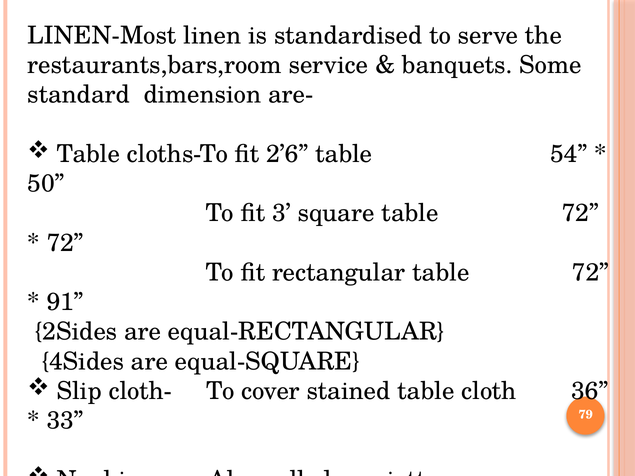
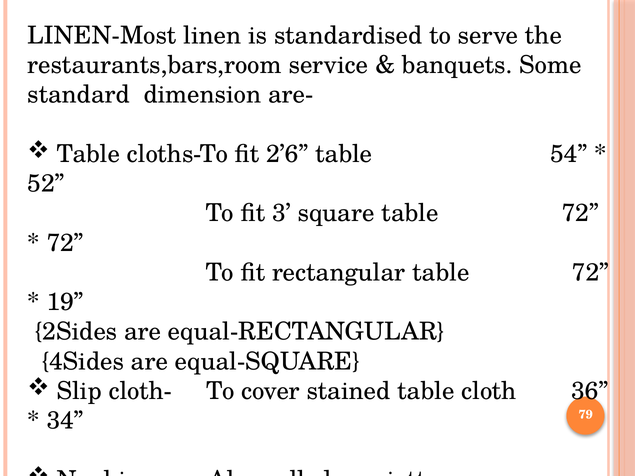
50: 50 -> 52 (46, 184)
91: 91 -> 19 (65, 302)
33: 33 -> 34 (65, 421)
